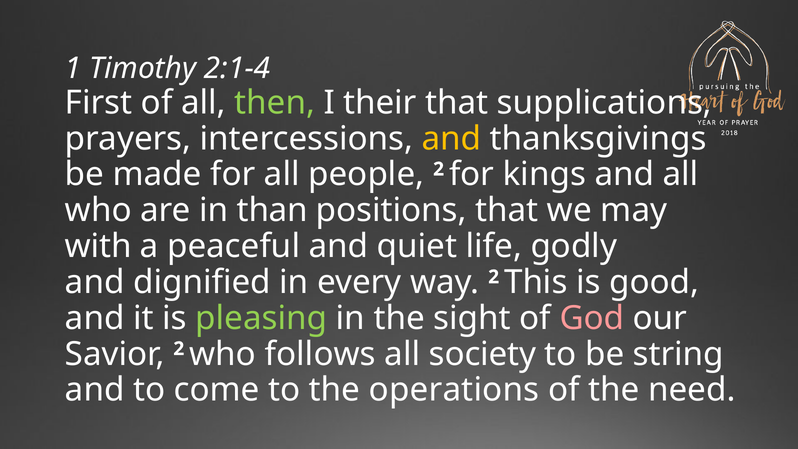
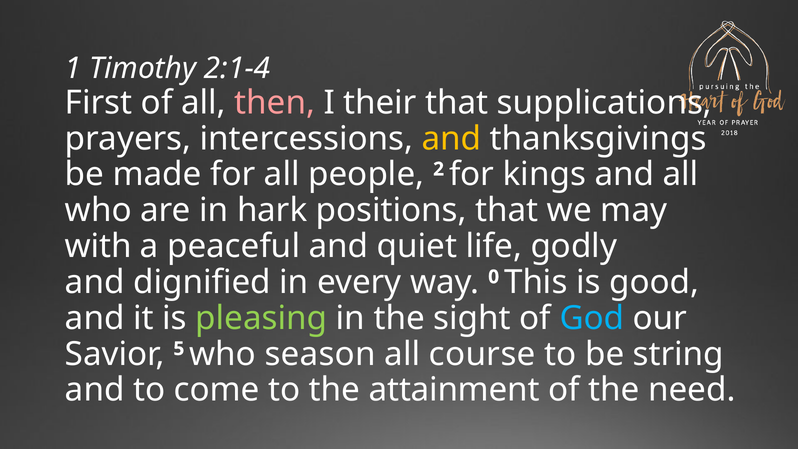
then colour: light green -> pink (275, 103)
than: than -> hark (272, 210)
way 2: 2 -> 0 (494, 277)
God colour: pink -> light blue (592, 318)
Savior 2: 2 -> 5 (179, 349)
follows: follows -> season (320, 354)
society: society -> course (482, 354)
operations: operations -> attainment (454, 390)
